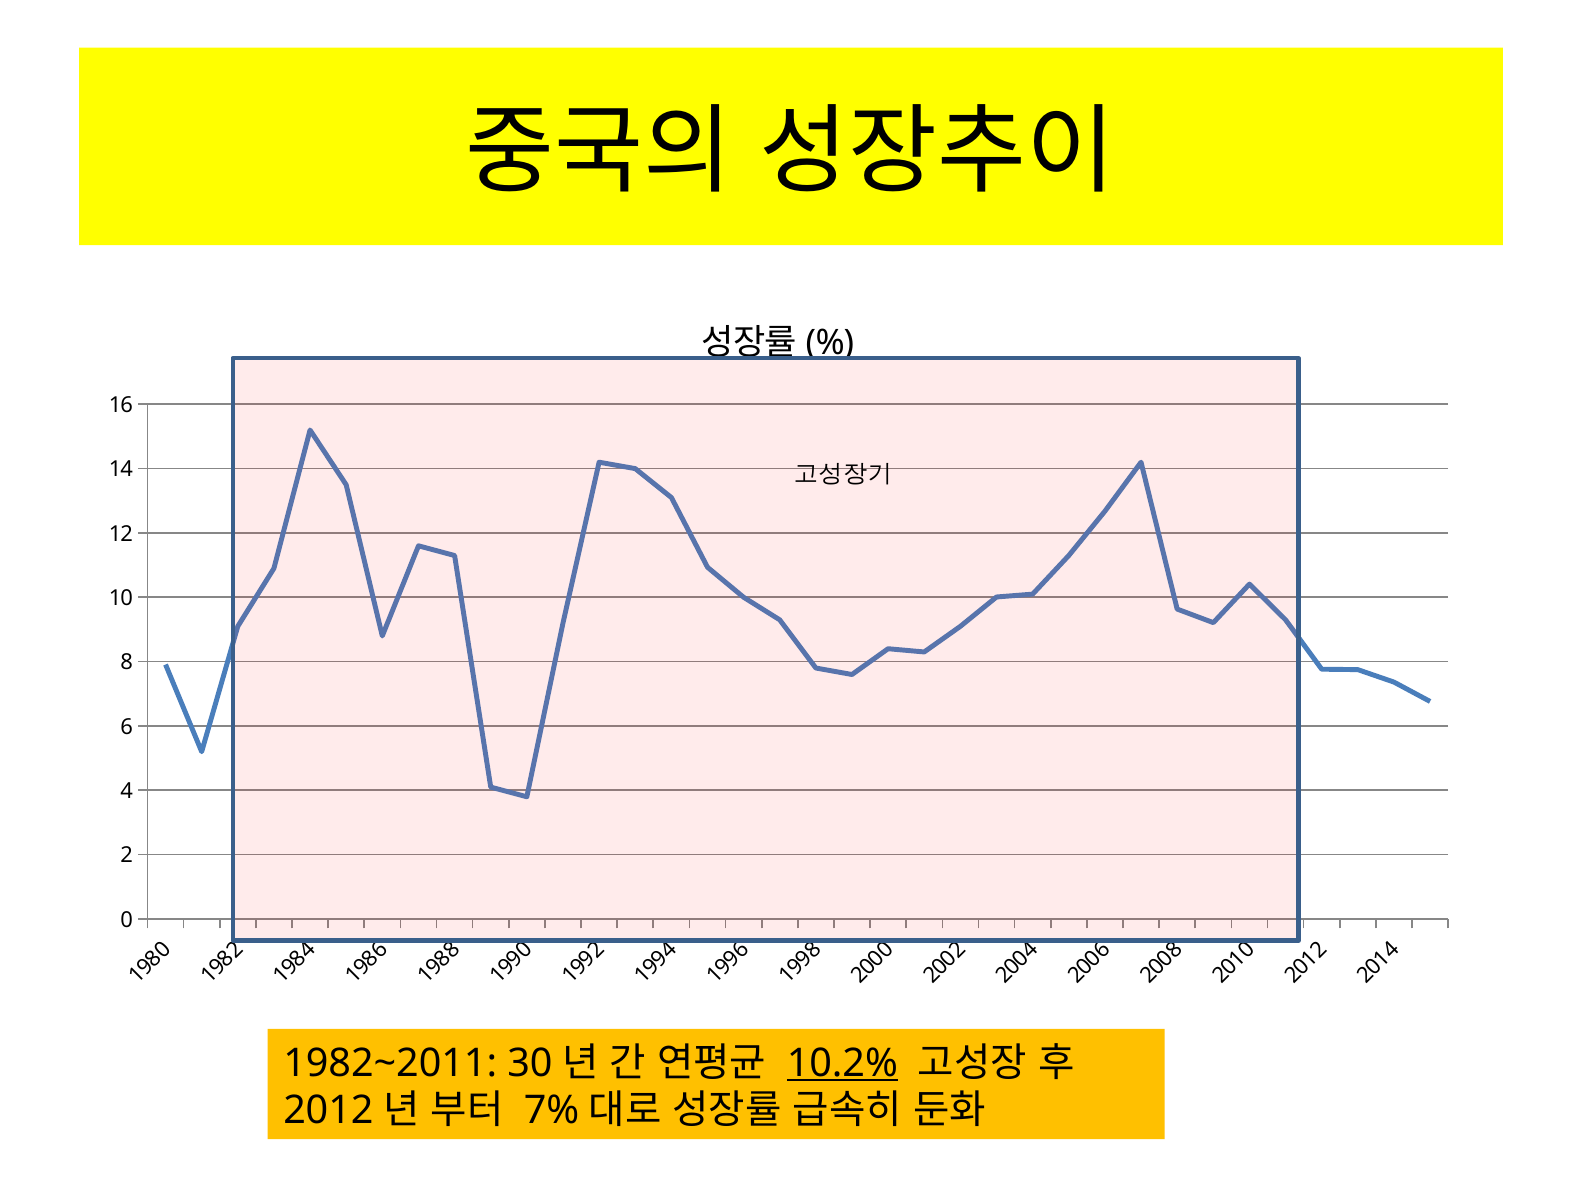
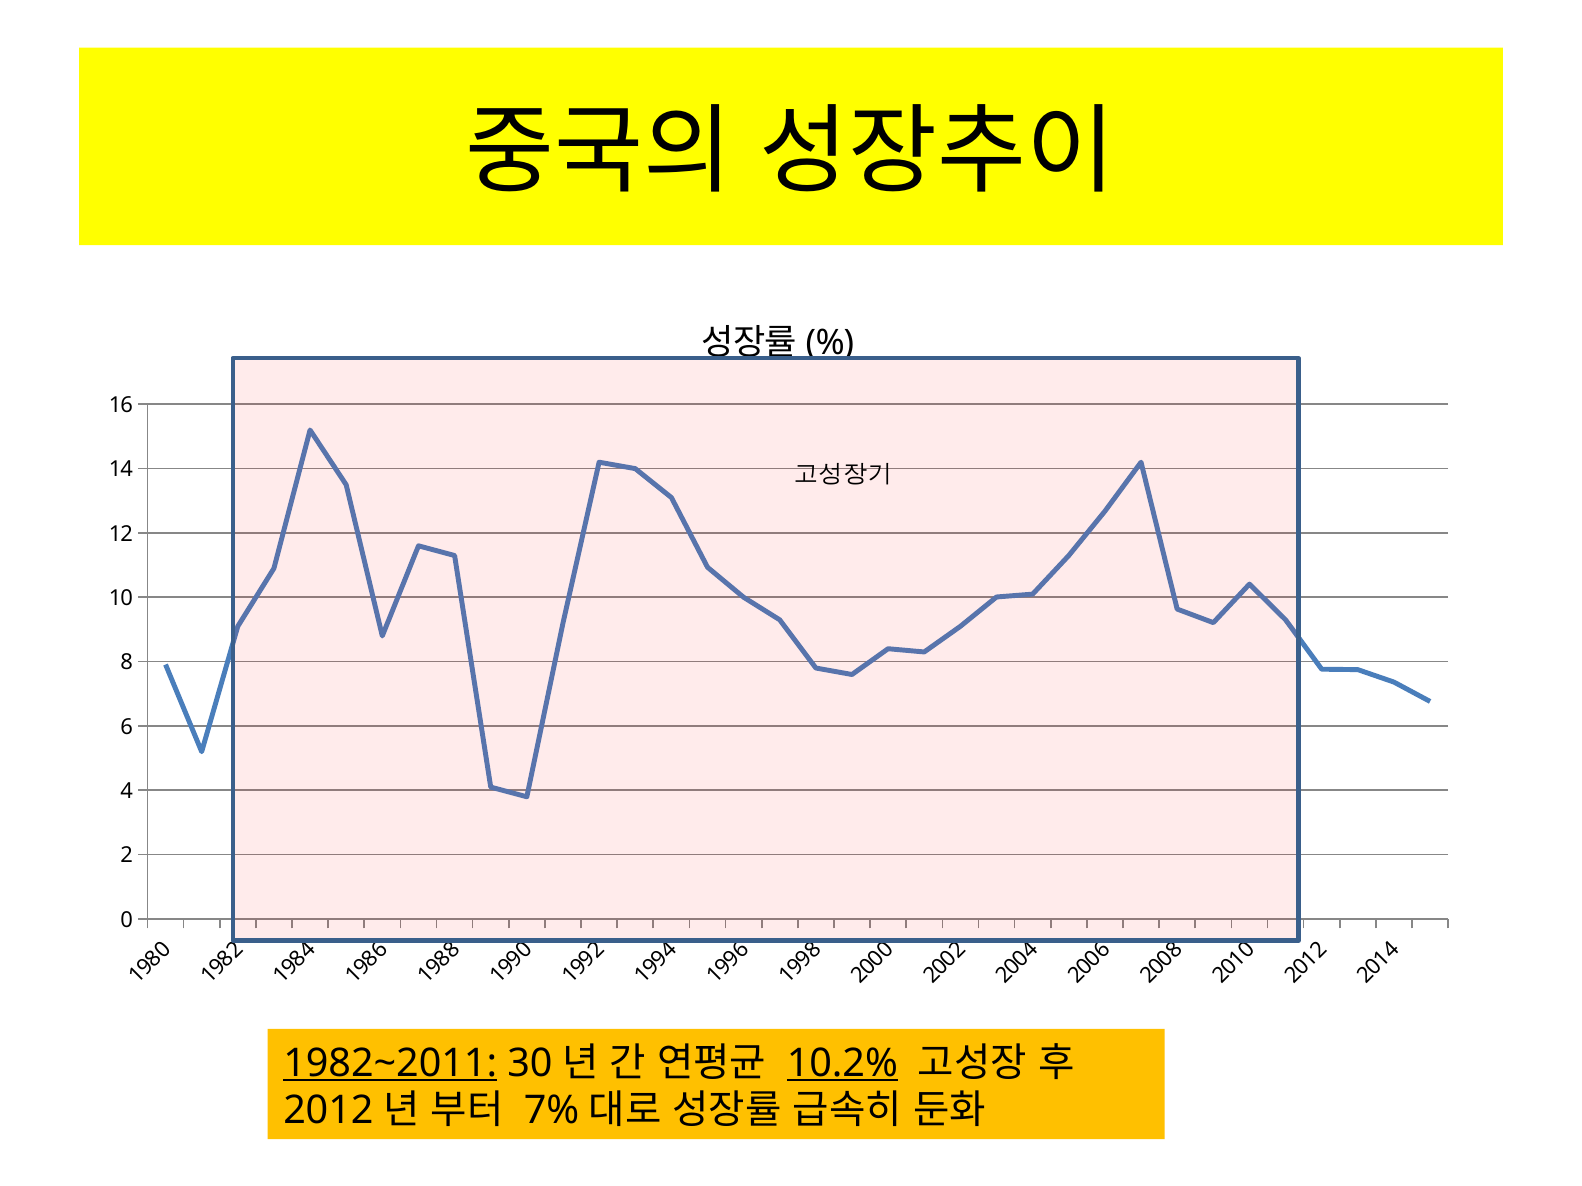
1982~2011 underline: none -> present (390, 1064)
